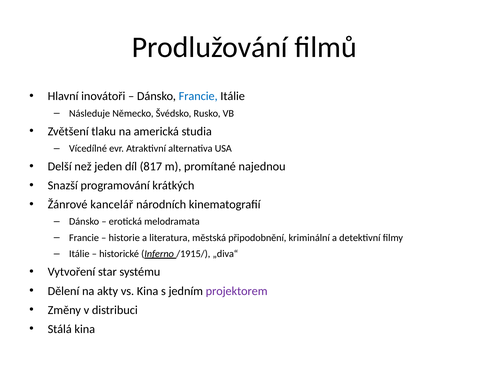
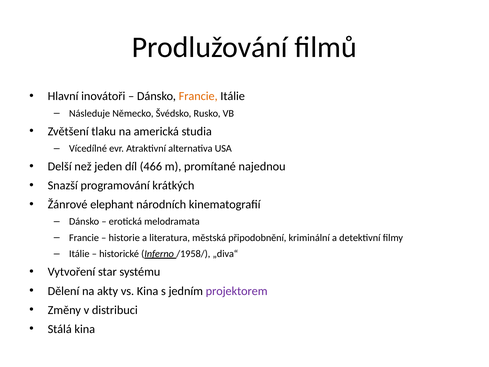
Francie colour: blue -> orange (198, 96)
817: 817 -> 466 (151, 166)
kancelář: kancelář -> elephant (112, 204)
/1915/: /1915/ -> /1958/ (193, 254)
